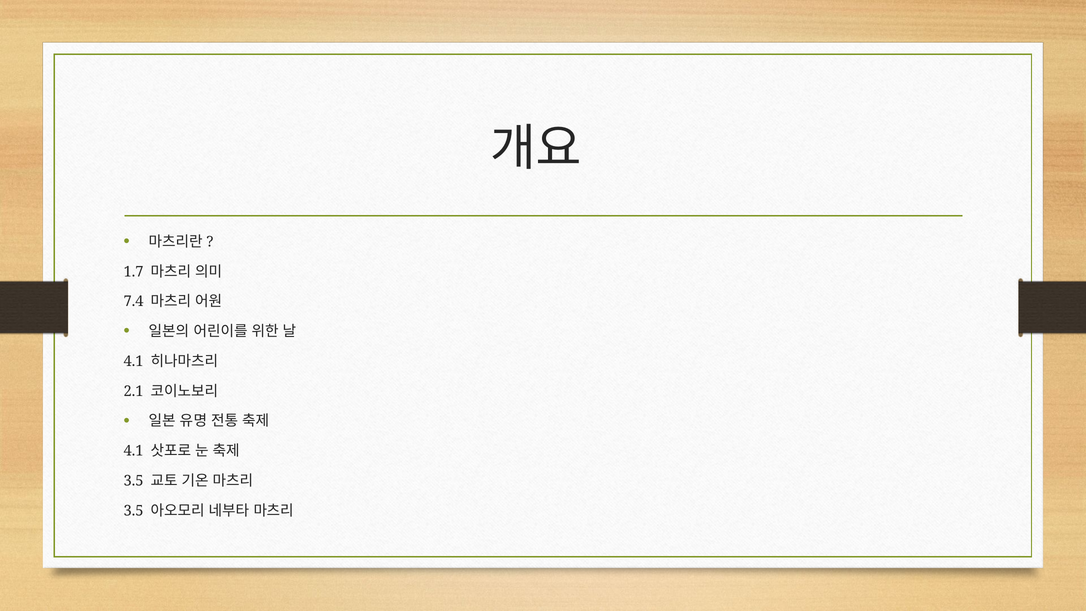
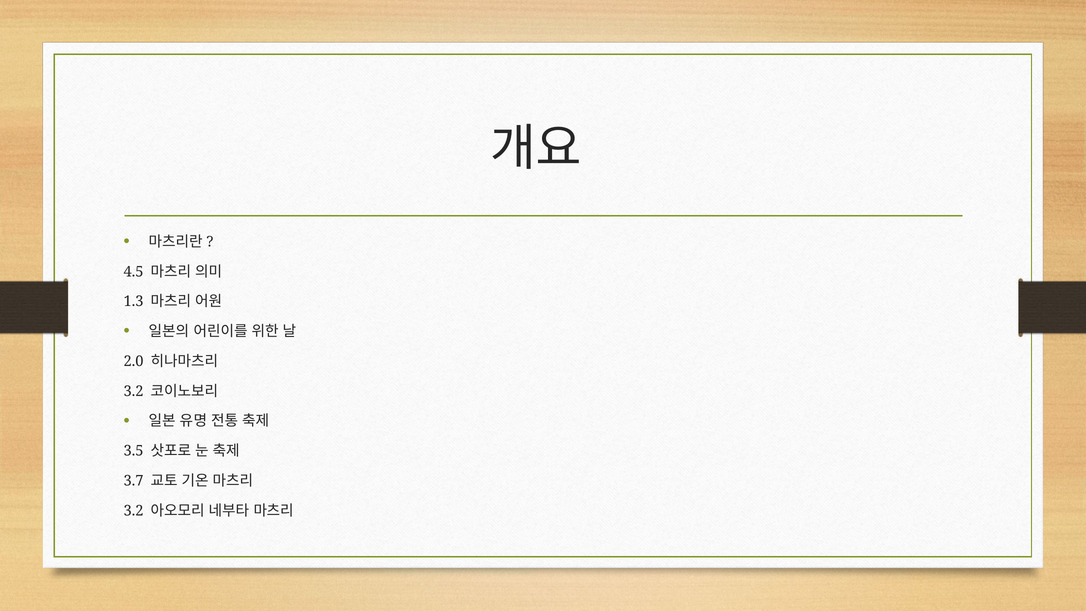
1.7: 1.7 -> 4.5 (134, 272)
7.4: 7.4 -> 1.3 (134, 301)
4.1: 4.1 -> 2.0 (134, 361)
2.1: 2.1 -> 3.2 (134, 391)
4.1: 4.1 -> 3.5 (134, 451)
3.5: 3.5 -> 3.7 (134, 481)
3.5: 3.5 -> 3.2 (134, 511)
